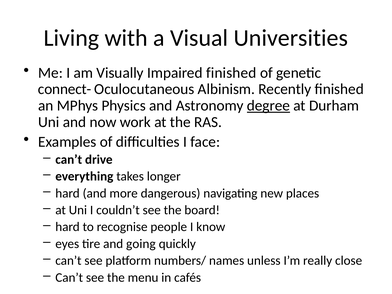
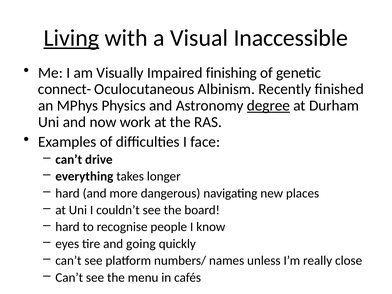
Living underline: none -> present (71, 38)
Universities: Universities -> Inaccessible (291, 38)
Impaired finished: finished -> finishing (231, 73)
